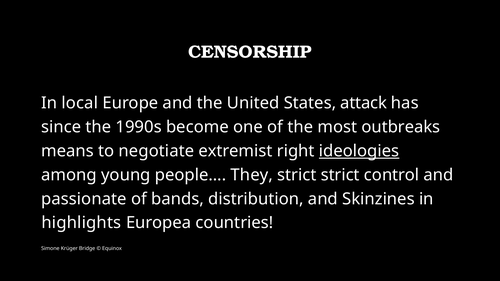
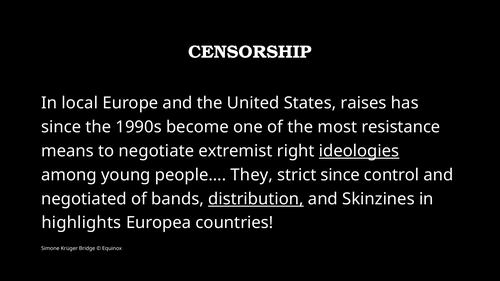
attack: attack -> raises (364, 103)
outbreaks: outbreaks -> resistance (401, 127)
strict strict: strict -> since (340, 175)
passionate: passionate -> negotiated (84, 199)
distribution underline: none -> present (256, 199)
